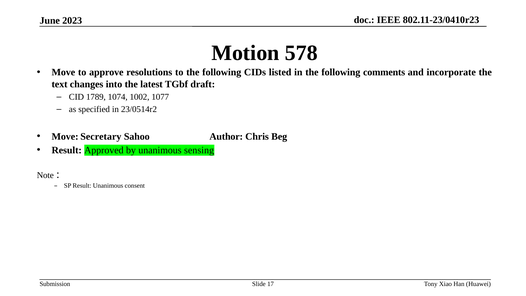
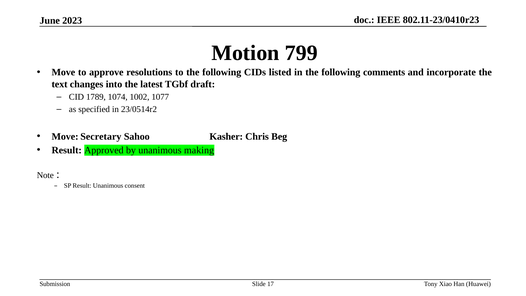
578: 578 -> 799 (301, 53)
Author: Author -> Kasher (226, 136)
sensing: sensing -> making (199, 150)
